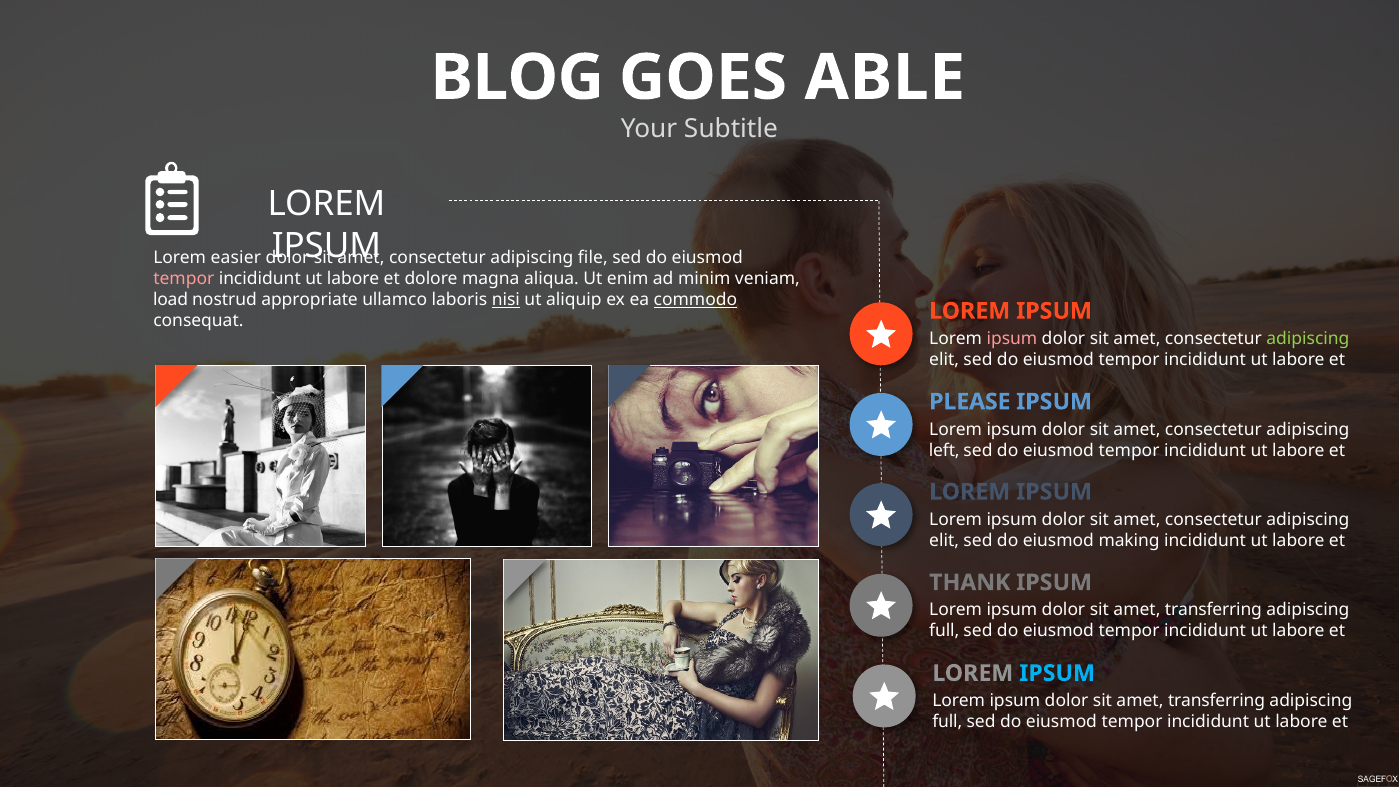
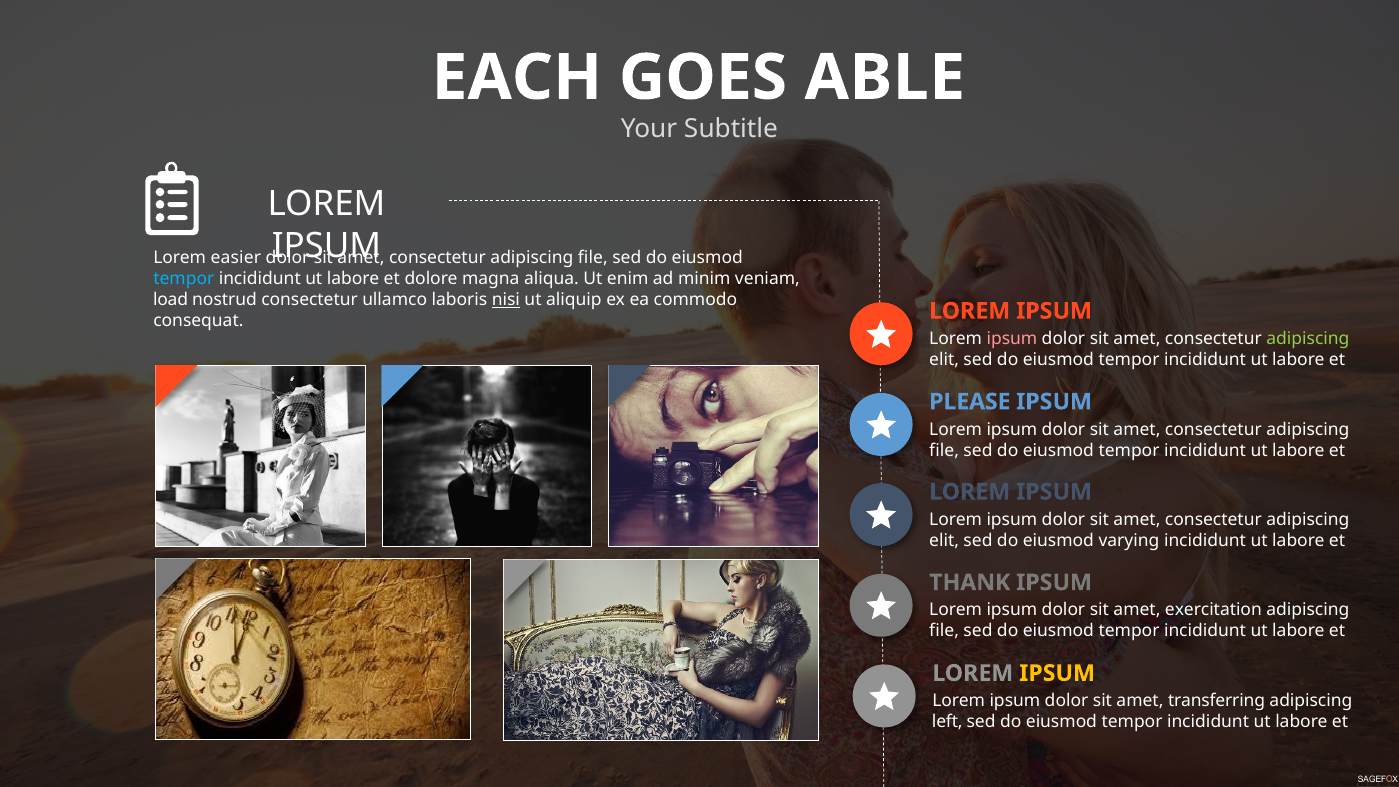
BLOG: BLOG -> EACH (517, 78)
tempor colour: pink -> light blue (184, 279)
nostrud appropriate: appropriate -> consectetur (310, 300)
commodo underline: present -> none (695, 300)
left: left -> file (944, 450)
making: making -> varying (1129, 540)
transferring: transferring -> exercitation (1213, 610)
full: full -> file (944, 631)
IPSUM colour: light blue -> yellow (1057, 673)
full: full -> left (947, 722)
